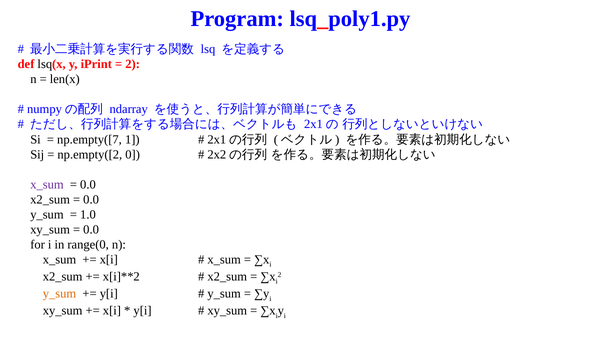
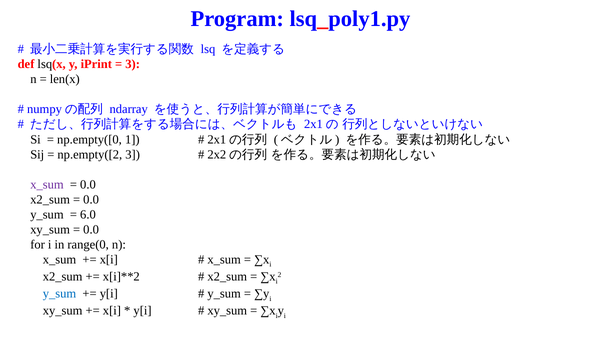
2: 2 -> 3 (133, 64)
np.empty([7: np.empty([7 -> np.empty([0 (89, 139)
np.empty([2 0: 0 -> 3 (133, 154)
1.0: 1.0 -> 6.0 (88, 215)
y_sum colour: orange -> blue (60, 294)
